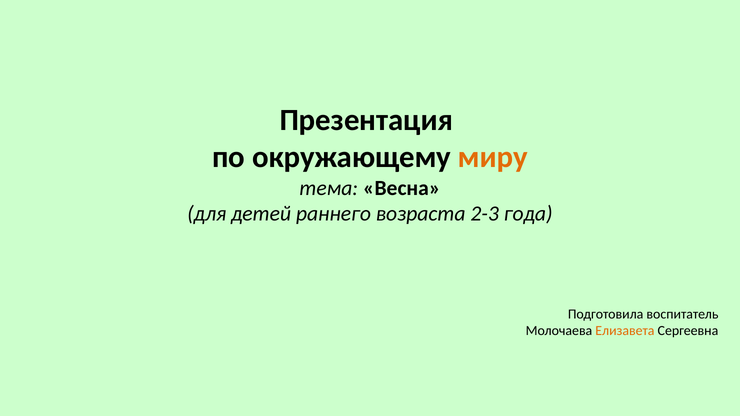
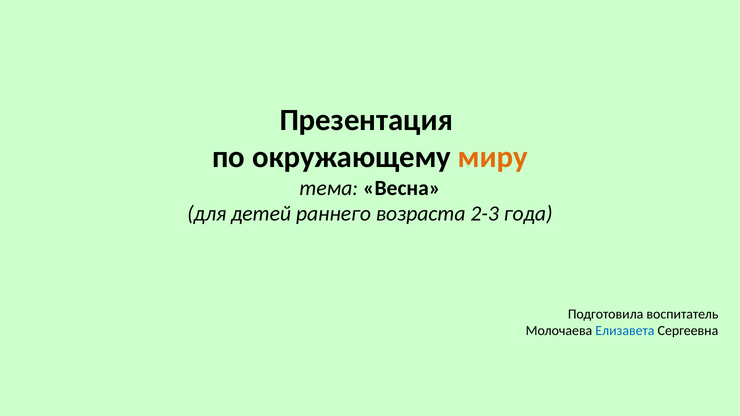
Елизавета colour: orange -> blue (625, 331)
